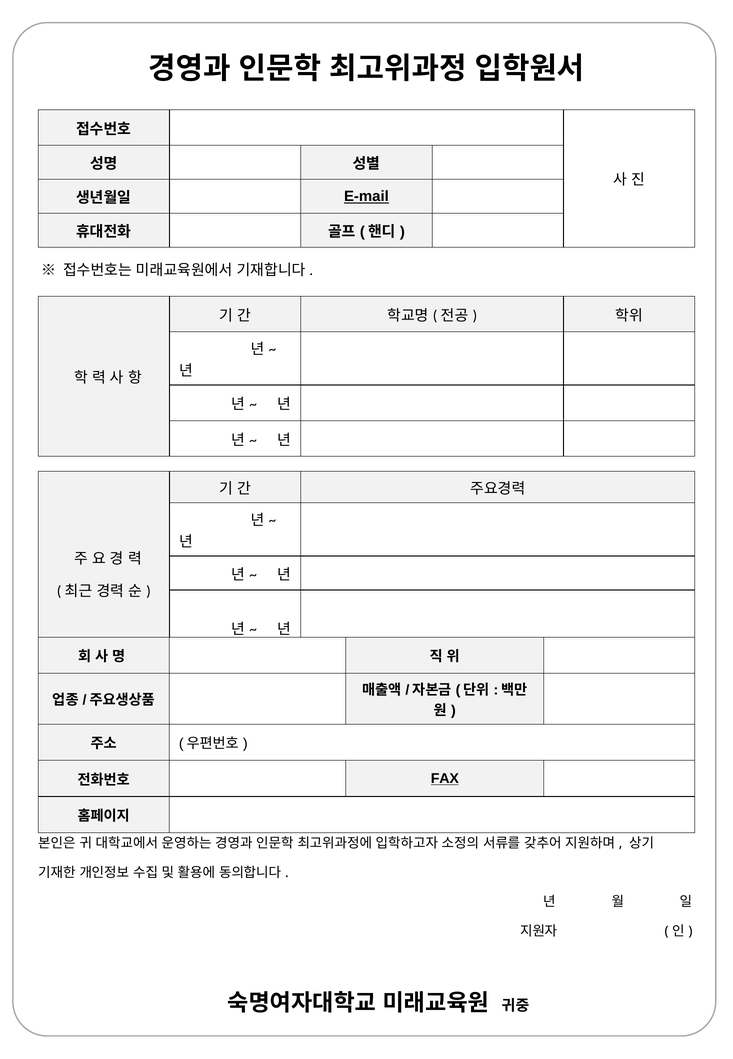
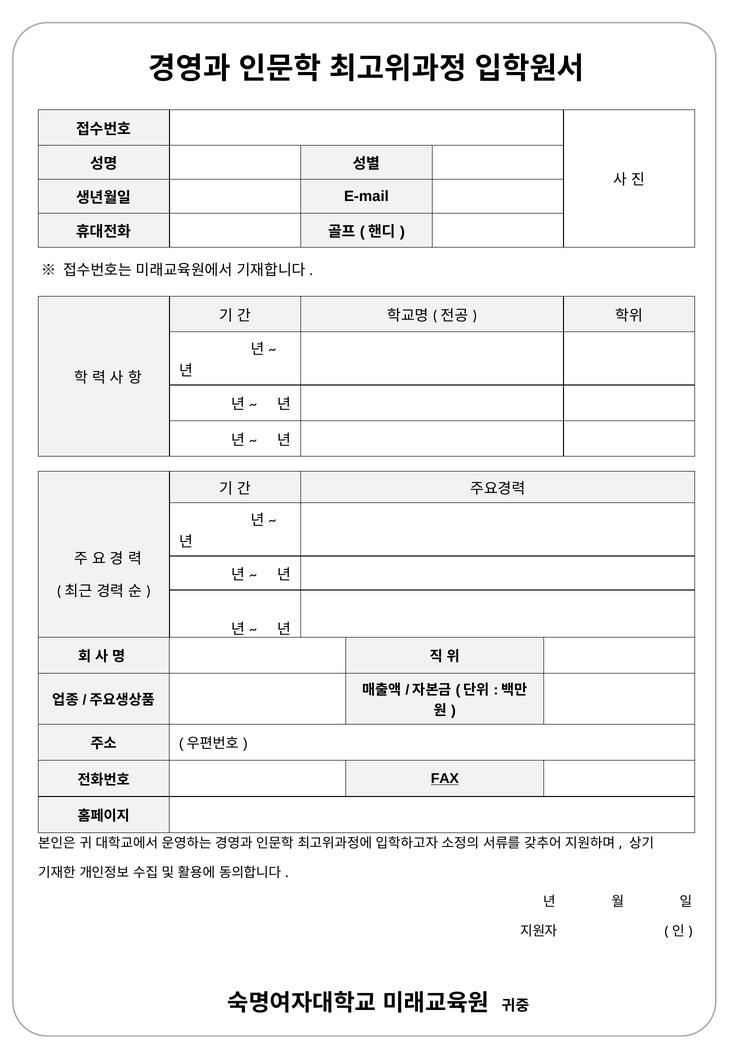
E-mail underline: present -> none (366, 196)
